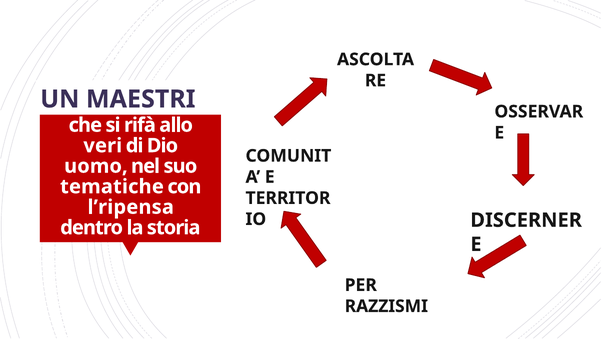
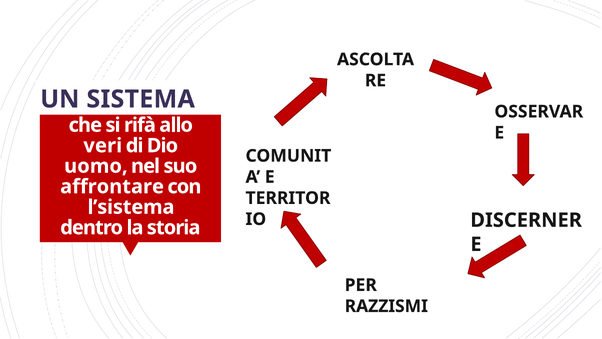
MAESTRI: MAESTRI -> SISTEMA (141, 99)
tematiche: tematiche -> affrontare (112, 186)
l’ripensa: l’ripensa -> l’sistema (131, 207)
